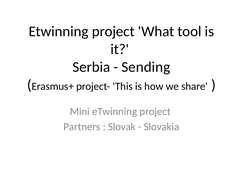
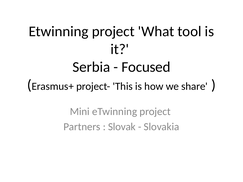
Sending: Sending -> Focused (146, 67)
